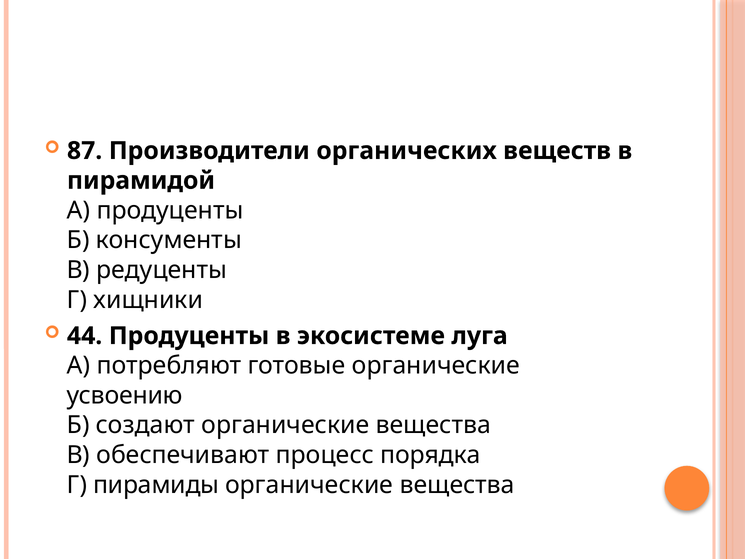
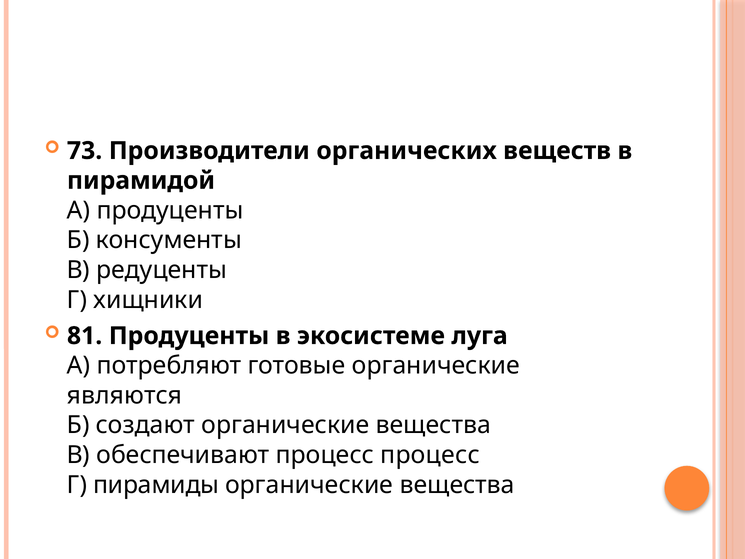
87: 87 -> 73 (85, 151)
44: 44 -> 81 (85, 336)
усвоению: усвоению -> являются (125, 395)
процесс порядка: порядка -> процесс (430, 455)
